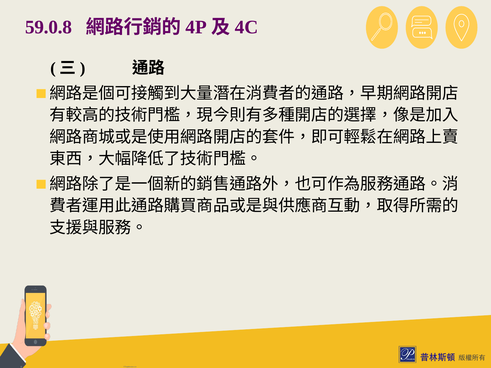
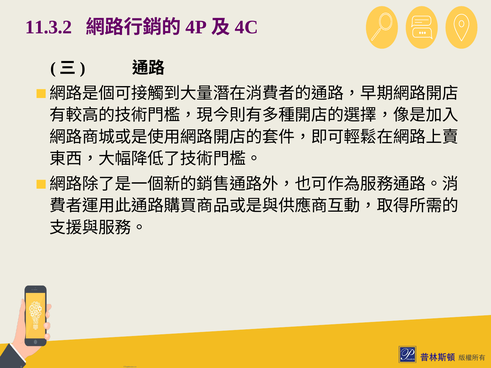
59.0.8: 59.0.8 -> 11.3.2 (49, 27)
